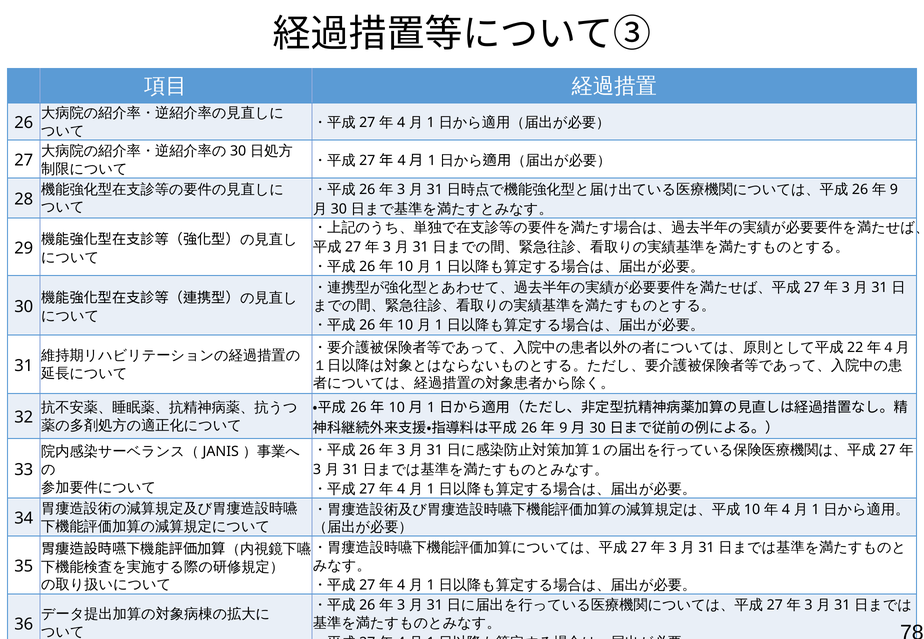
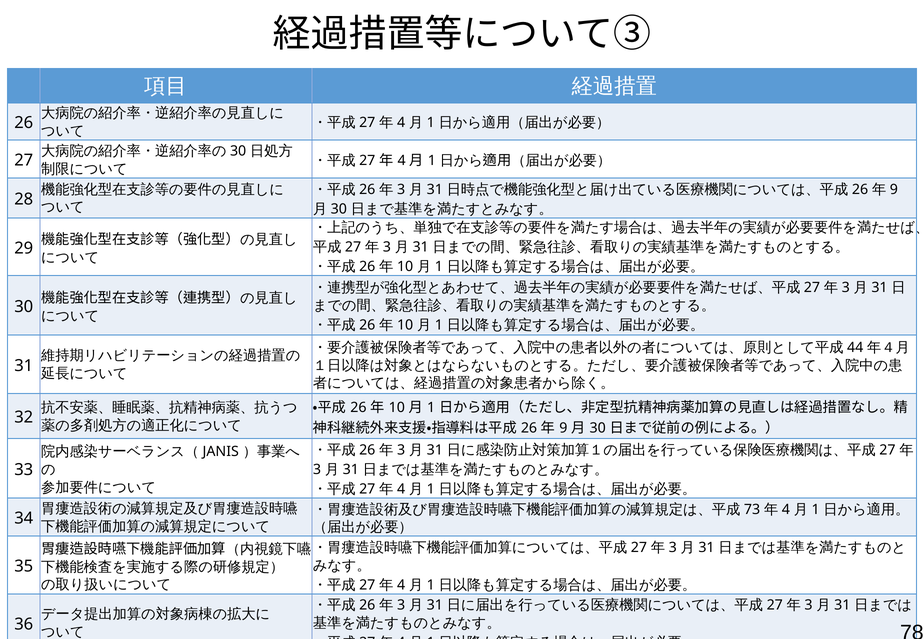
22: 22 -> 44 (855, 348)
10: 10 -> 73 (752, 510)
